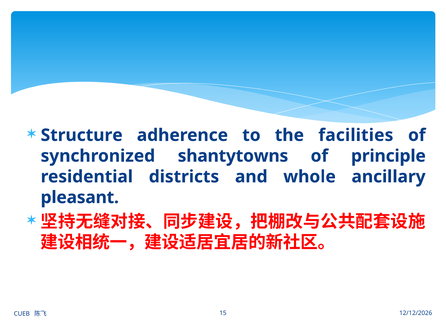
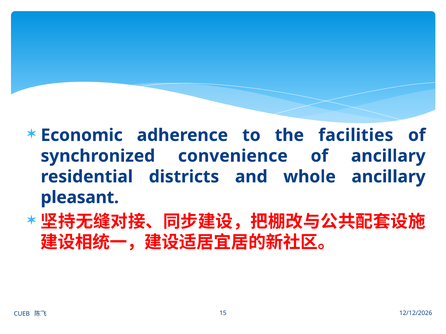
Structure: Structure -> Economic (82, 135)
shantytowns: shantytowns -> convenience (233, 156)
of principle: principle -> ancillary (388, 156)
